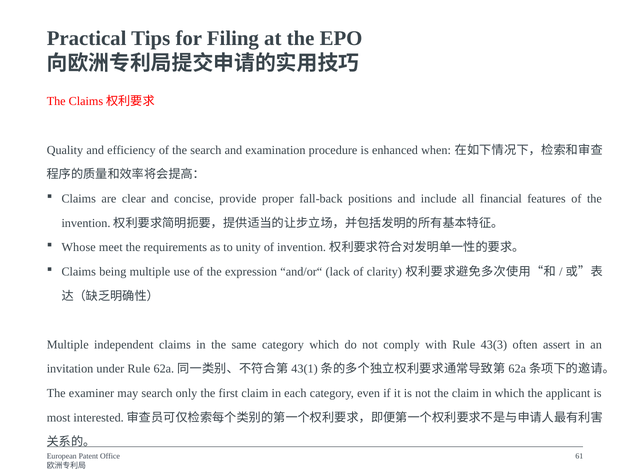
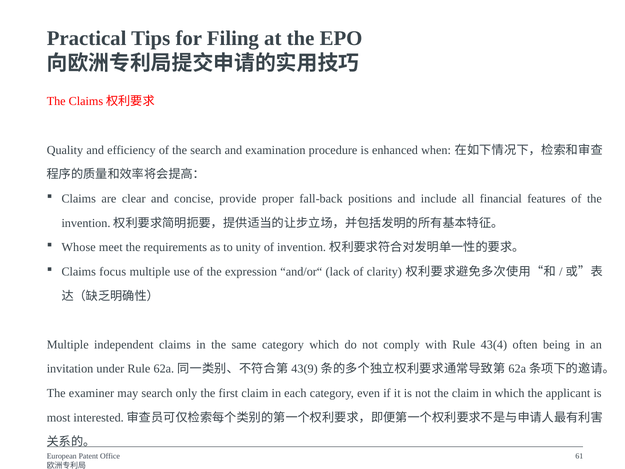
being: being -> focus (113, 272)
43(3: 43(3 -> 43(4 (494, 344)
assert: assert -> being (557, 344)
43(1: 43(1 -> 43(9 (305, 369)
